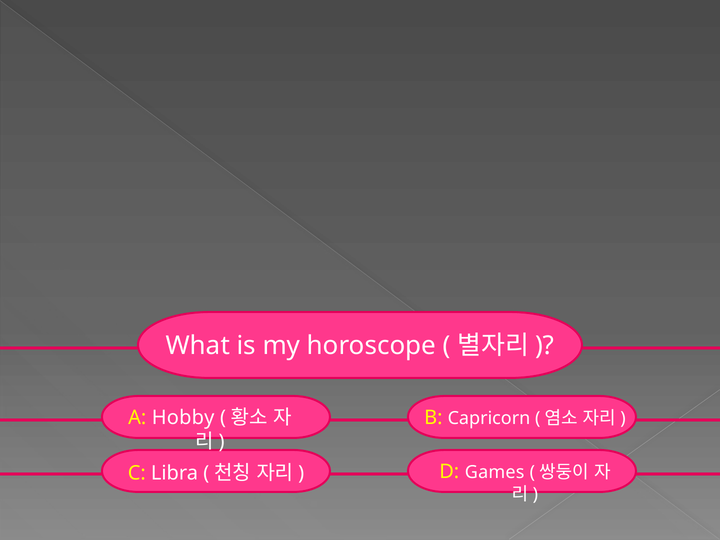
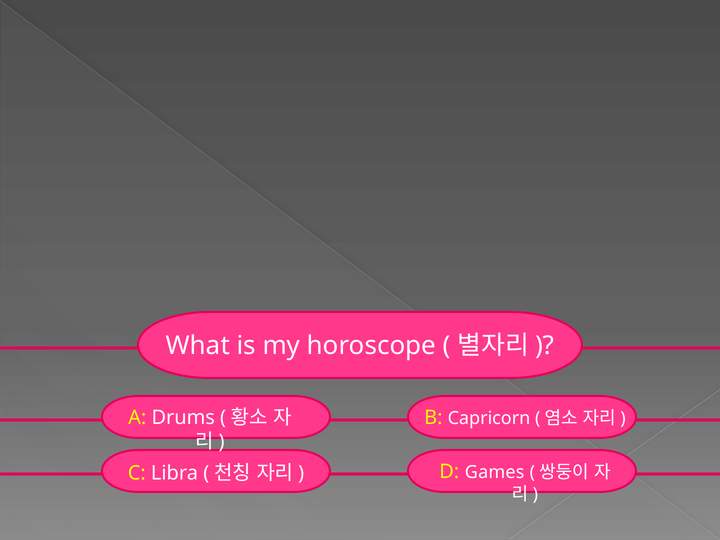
Hobby: Hobby -> Drums (183, 417)
